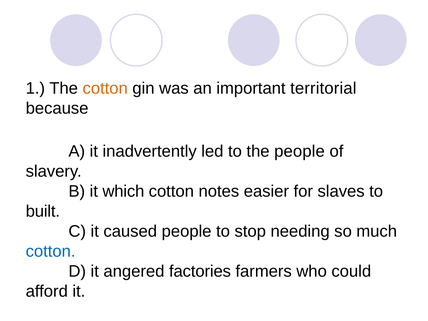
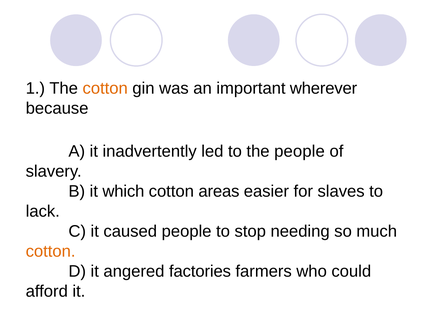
territorial: territorial -> wherever (323, 88)
notes: notes -> areas (219, 191)
built: built -> lack (43, 211)
cotton colour: blue -> orange (51, 251)
